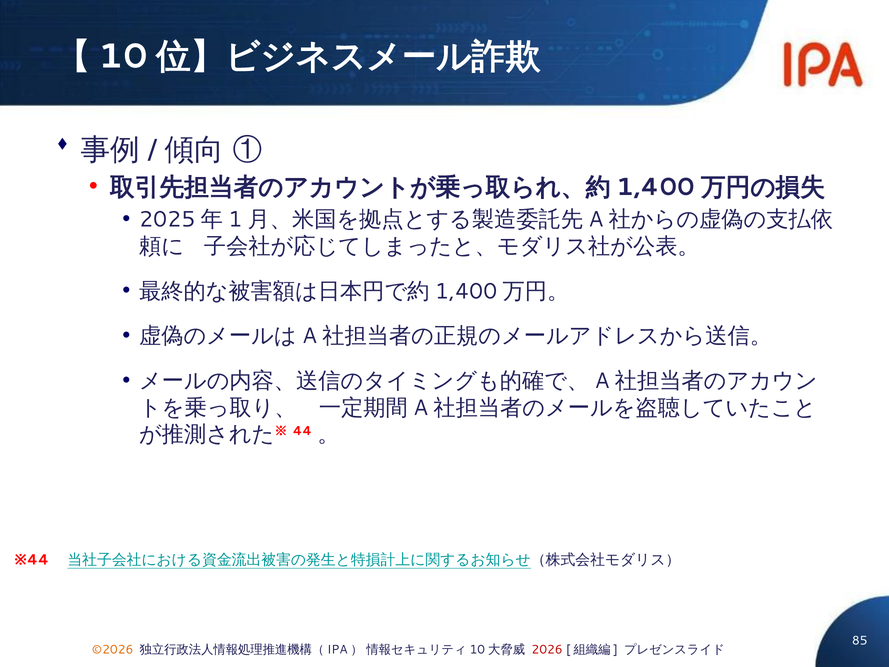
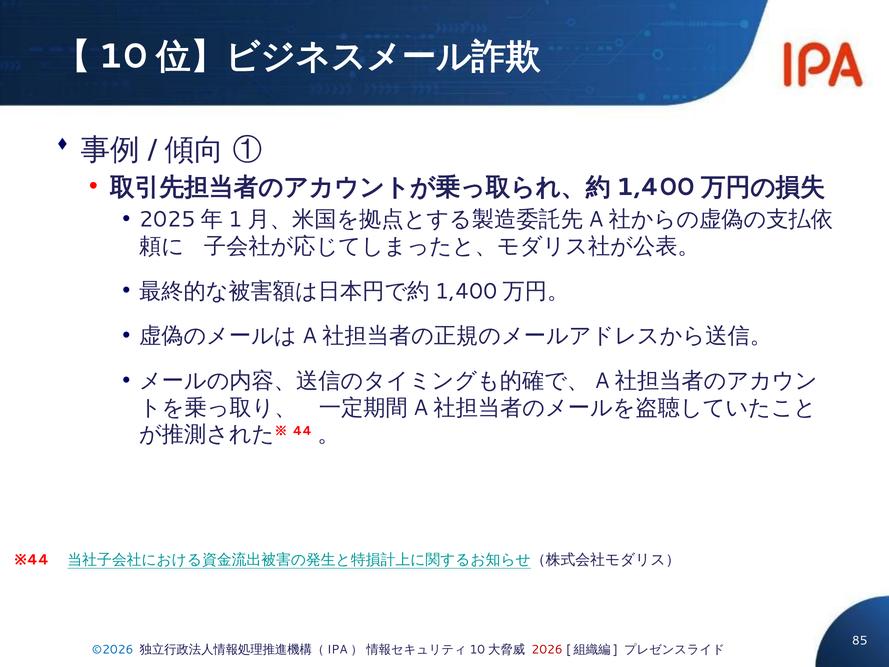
©2026 colour: orange -> blue (113, 650)
